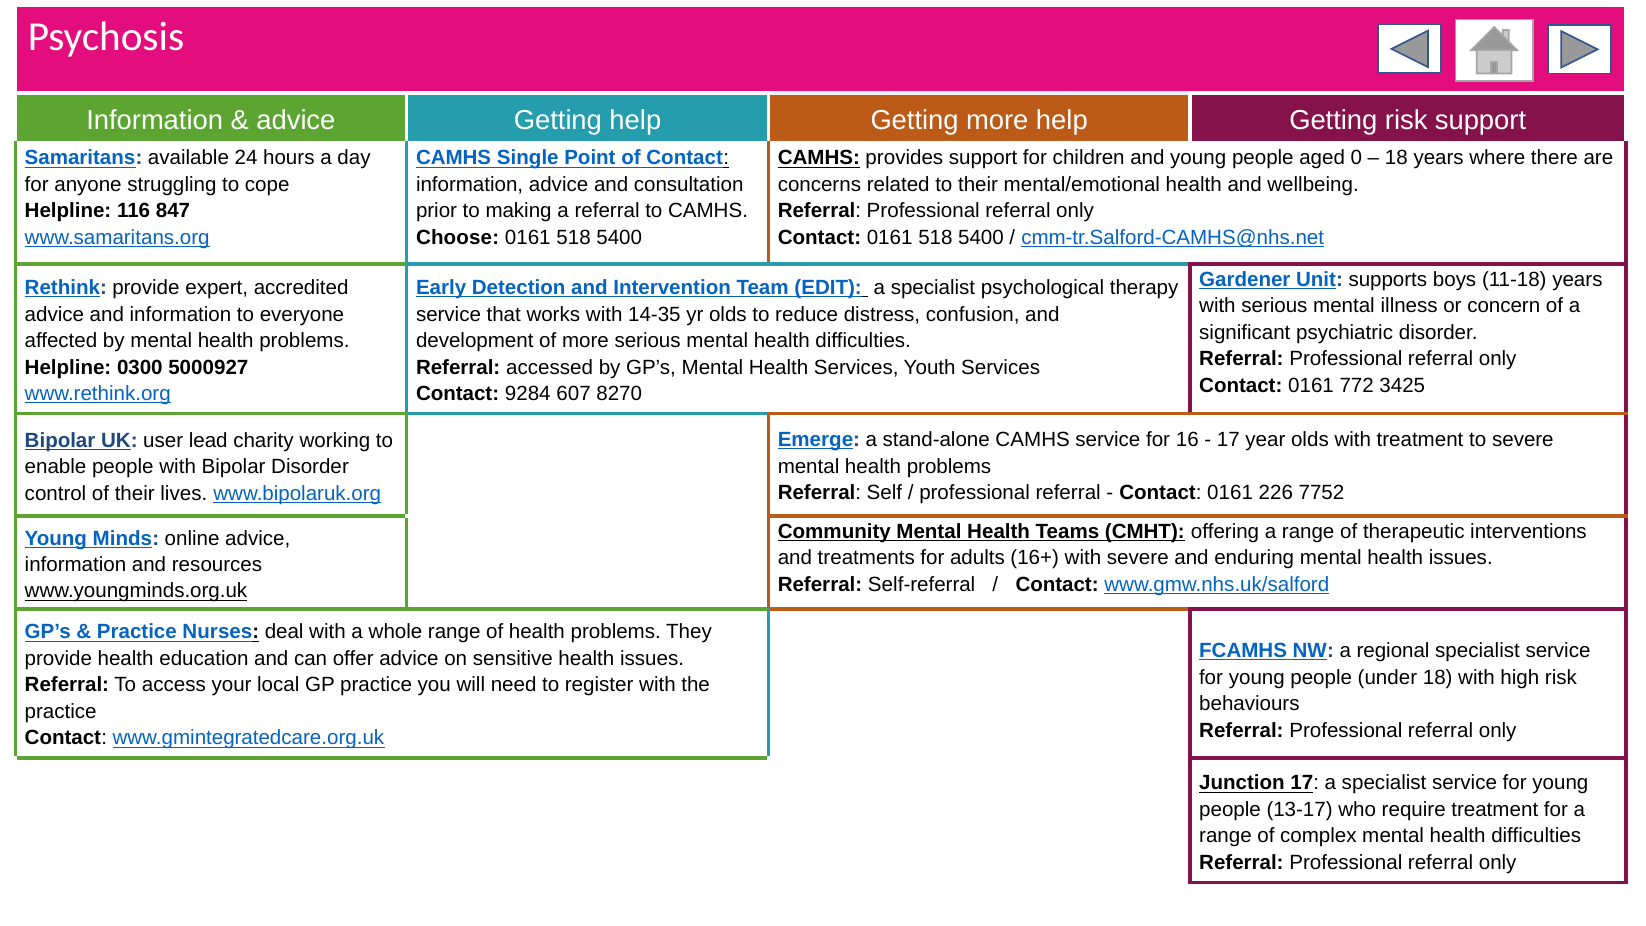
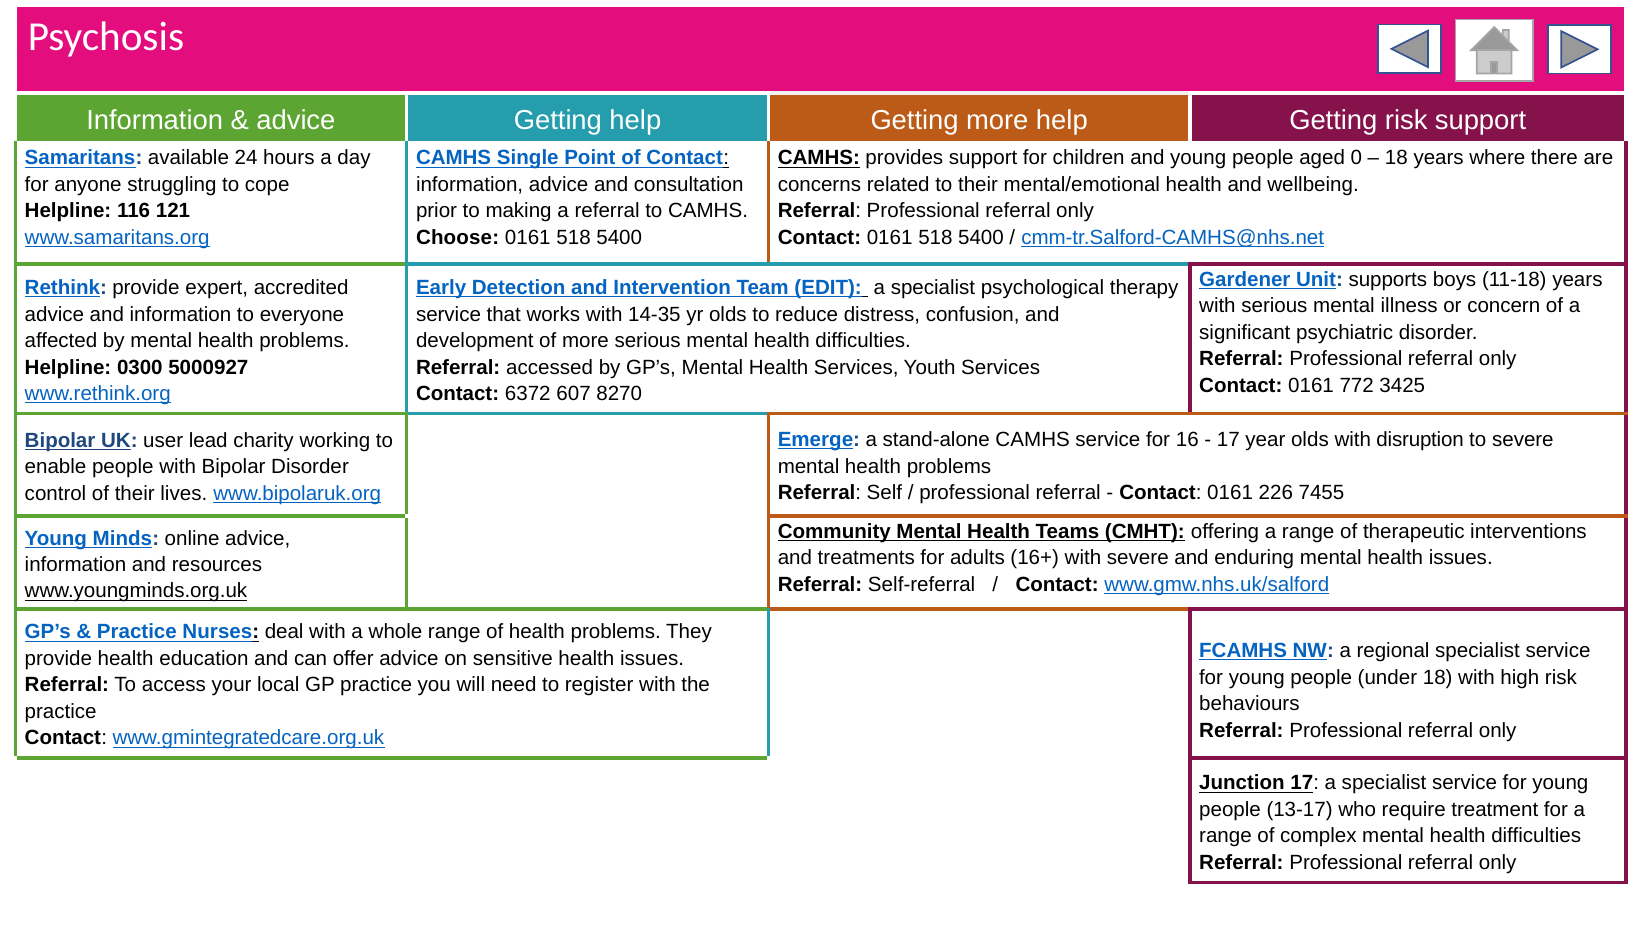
847: 847 -> 121 (173, 211)
9284: 9284 -> 6372 (528, 394)
with treatment: treatment -> disruption (1420, 440)
7752: 7752 -> 7455 (1321, 493)
